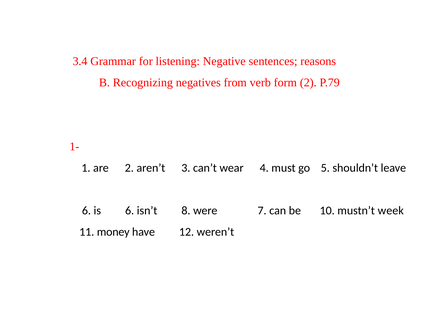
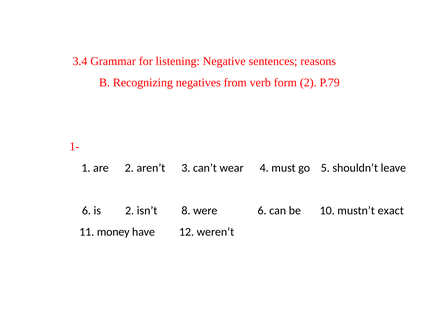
is 6: 6 -> 2 (130, 211)
were 7: 7 -> 6 (262, 211)
week: week -> exact (391, 211)
